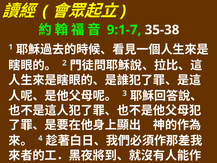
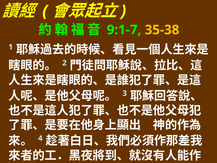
35-38 colour: white -> yellow (162, 30)
